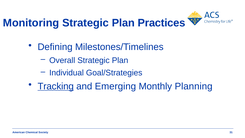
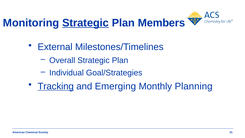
Strategic underline: none -> present (86, 23)
Practices: Practices -> Members (162, 23)
Defining: Defining -> External (55, 47)
